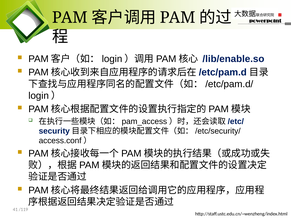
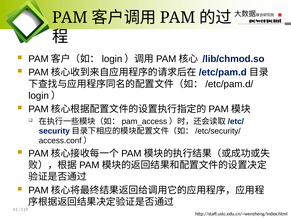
/lib/enable.so: /lib/enable.so -> /lib/chmod.so (233, 59)
